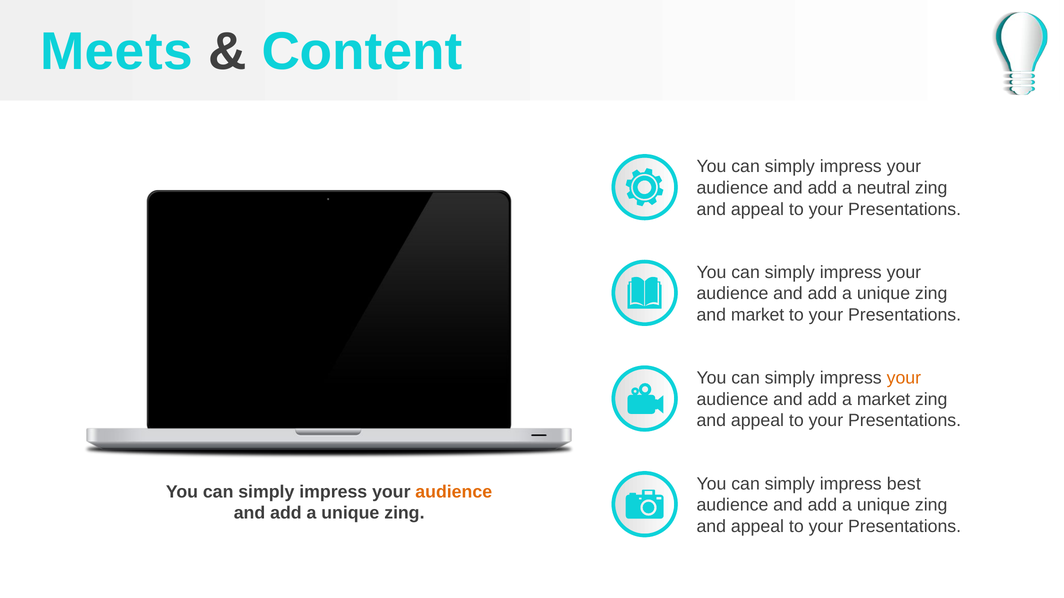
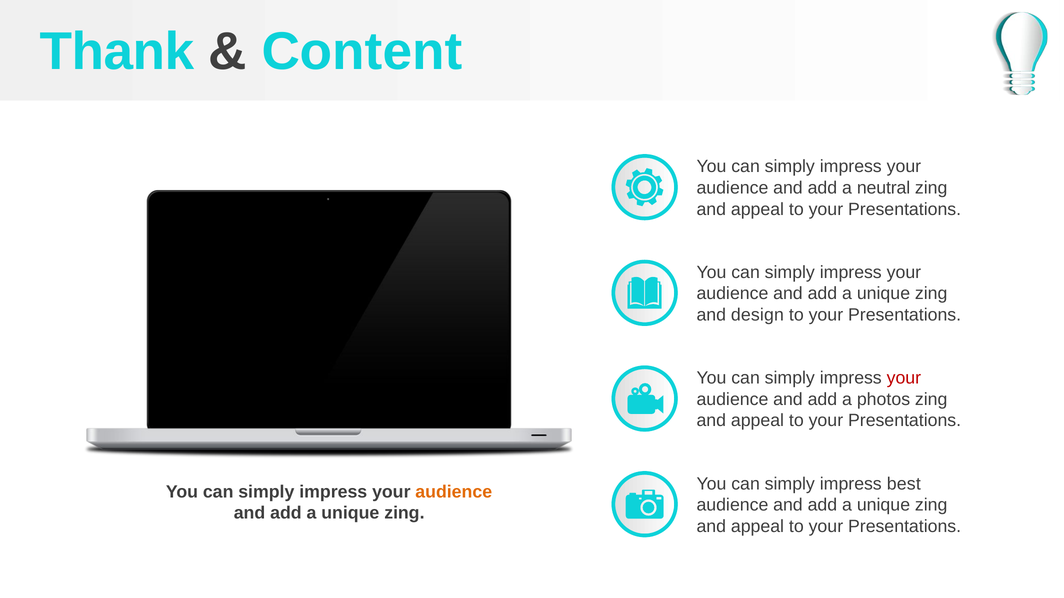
Meets: Meets -> Thank (117, 52)
and market: market -> design (757, 315)
your colour: orange -> red (904, 378)
a market: market -> photos (883, 400)
